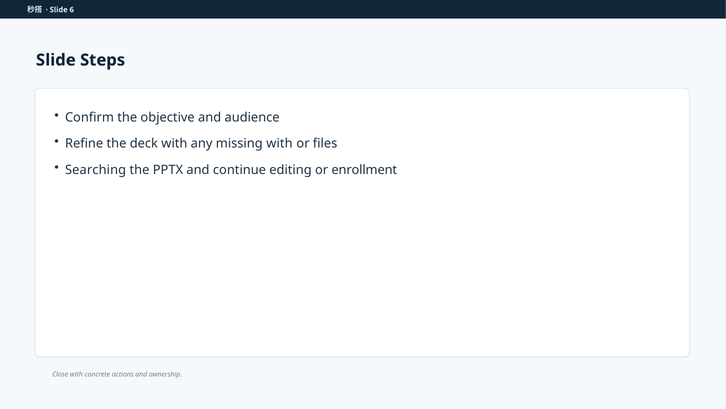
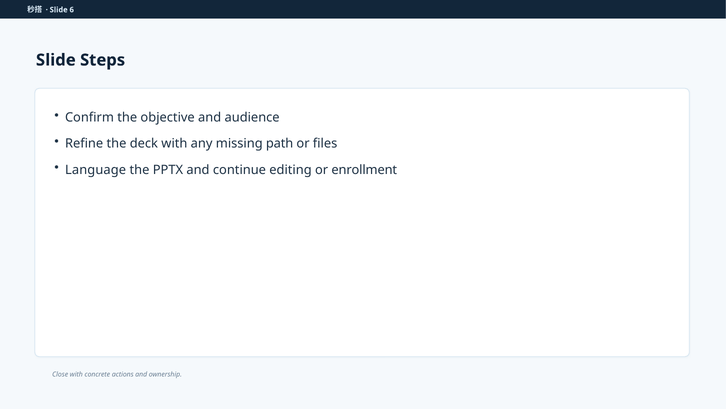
missing with: with -> path (280, 144)
Searching: Searching -> Language (96, 170)
